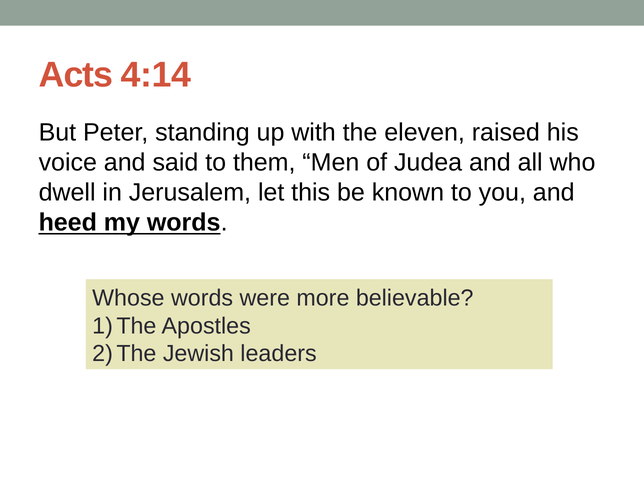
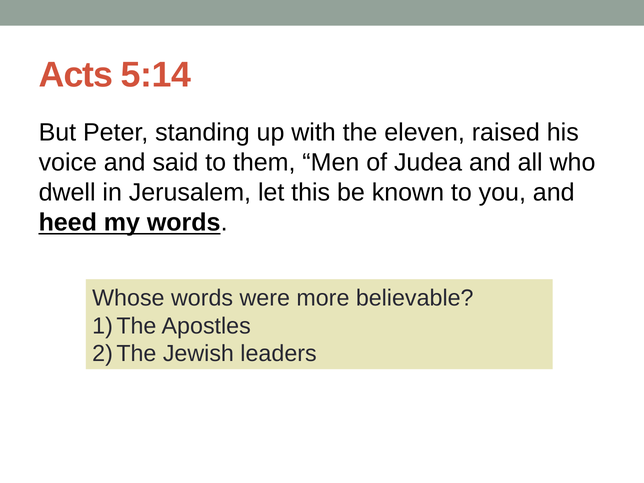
4:14: 4:14 -> 5:14 (156, 75)
